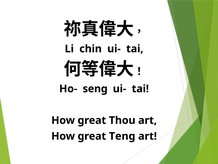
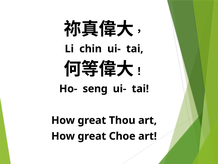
Teng: Teng -> Choe (122, 136)
